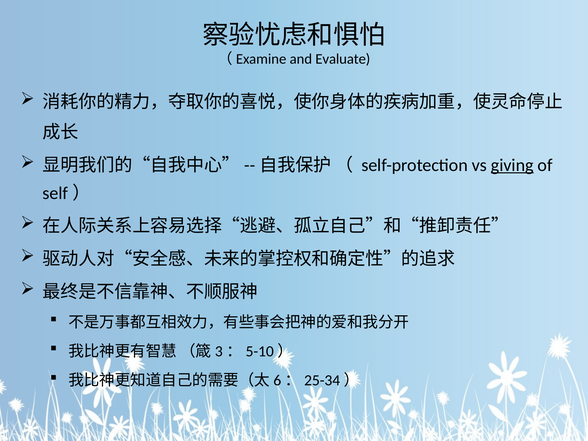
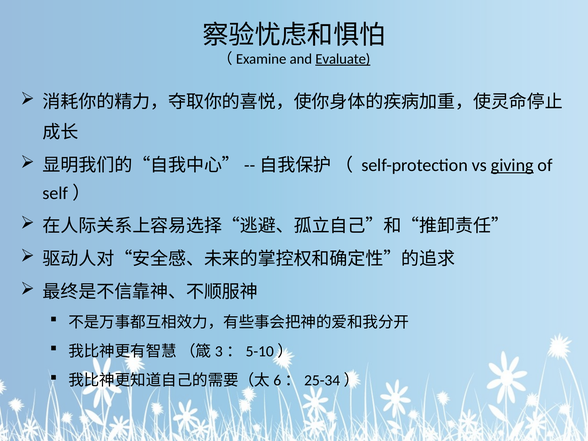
Evaluate underline: none -> present (343, 59)
